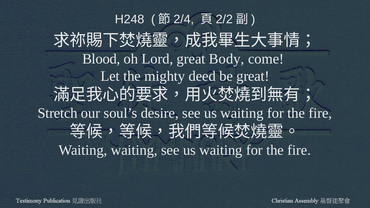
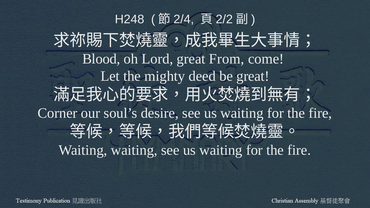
Body: Body -> From (227, 59)
Stretch: Stretch -> Corner (57, 113)
